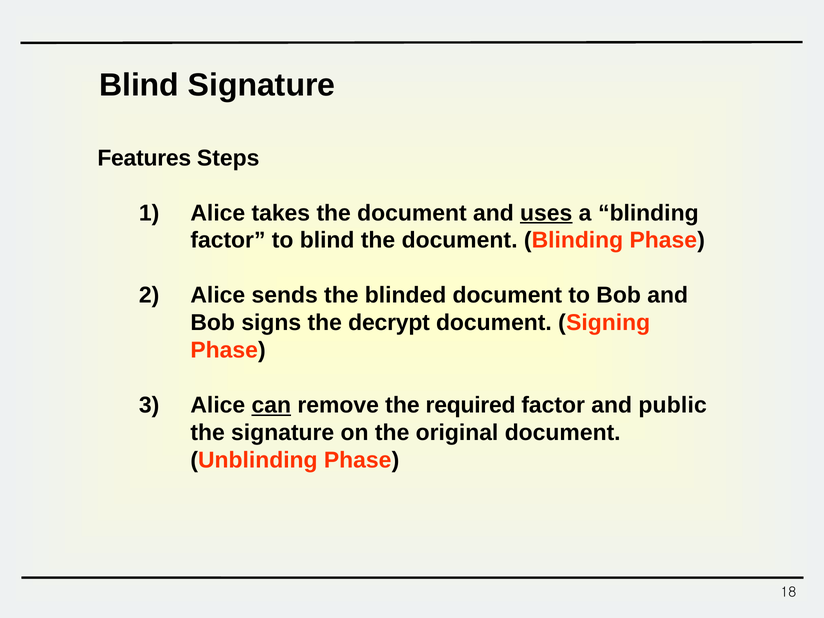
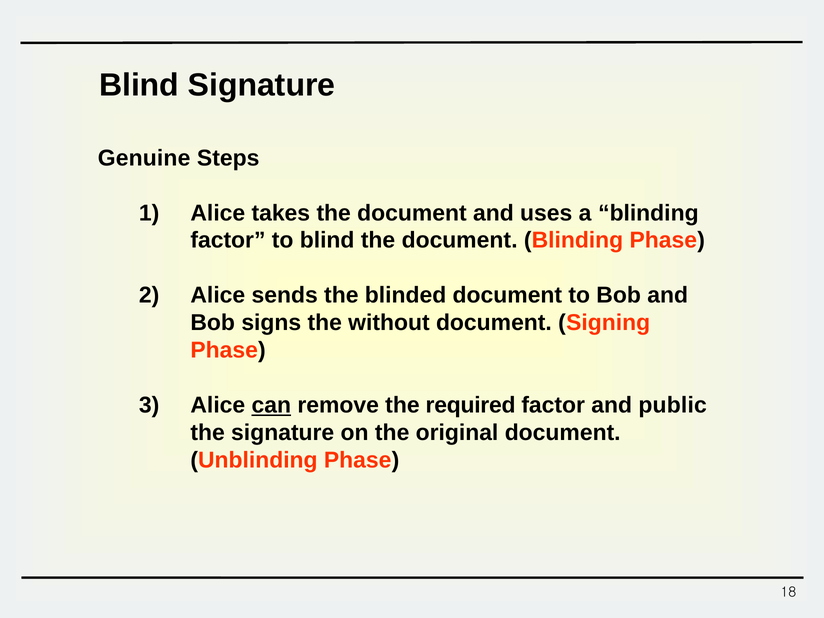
Features: Features -> Genuine (144, 158)
uses underline: present -> none (546, 213)
decrypt: decrypt -> without (389, 323)
